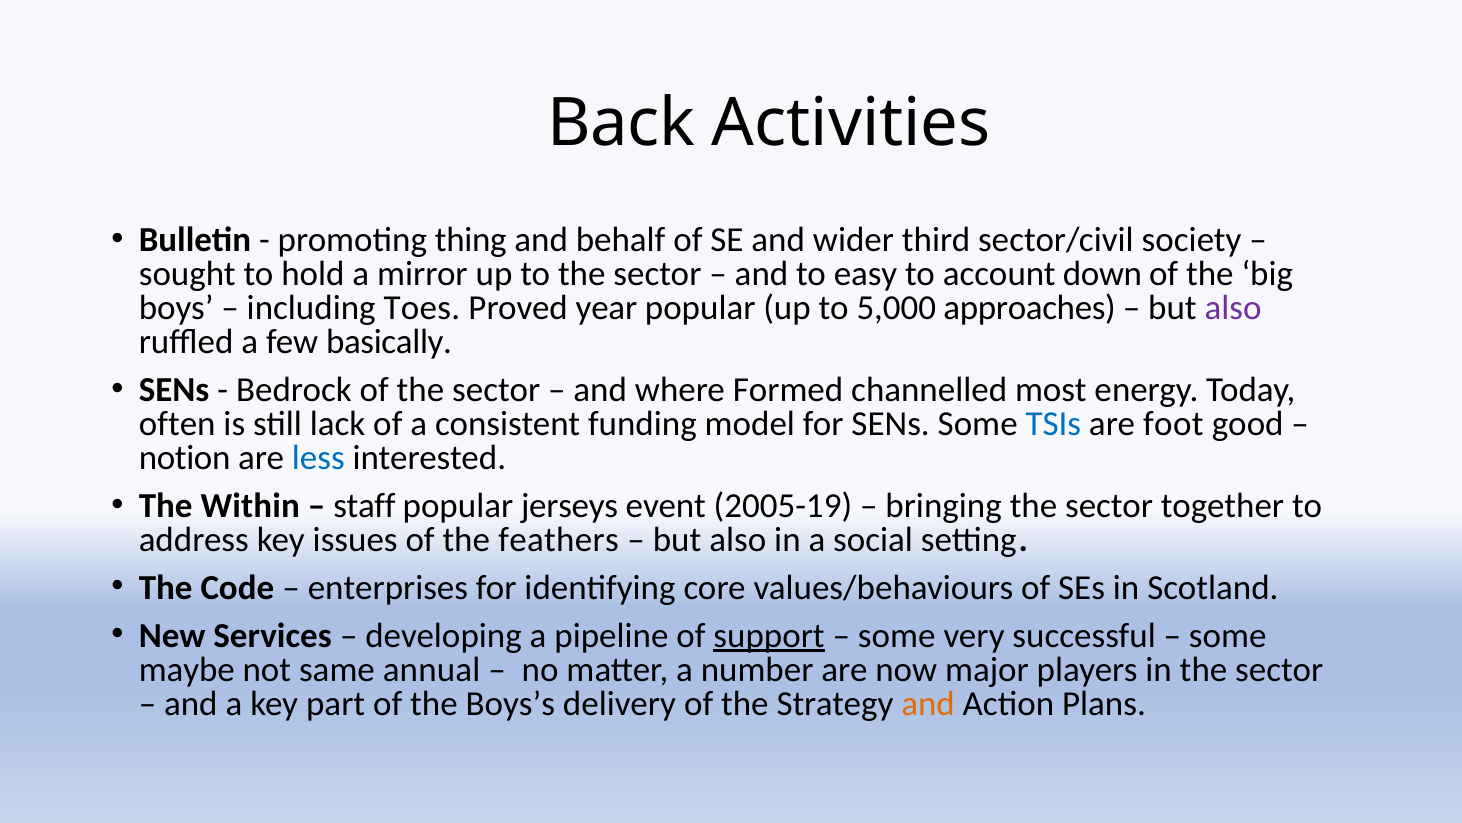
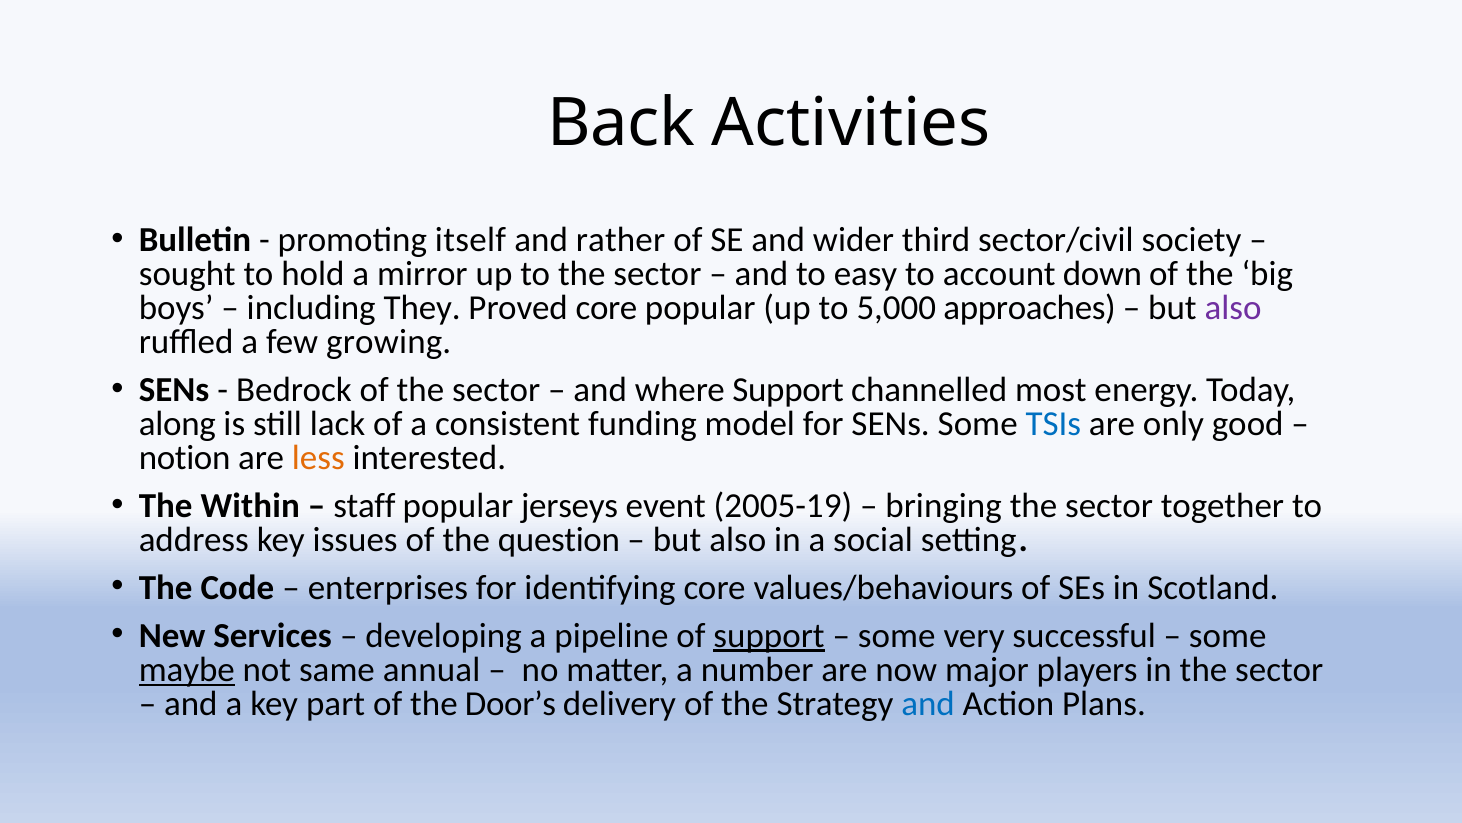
thing: thing -> itself (470, 240)
behalf: behalf -> rather (620, 240)
Toes: Toes -> They (422, 308)
Proved year: year -> core (607, 308)
basically: basically -> growing (389, 342)
where Formed: Formed -> Support (788, 390)
often: often -> along (177, 424)
foot: foot -> only (1173, 424)
less colour: blue -> orange (318, 458)
feathers: feathers -> question (559, 540)
maybe underline: none -> present (187, 669)
Boys’s: Boys’s -> Door’s (511, 703)
and colour: orange -> blue (928, 703)
